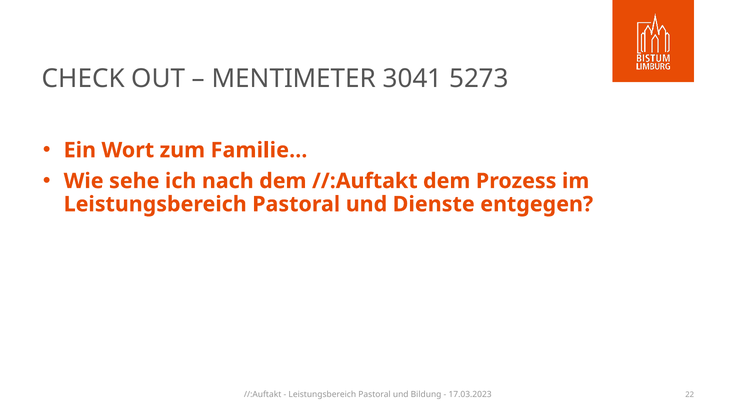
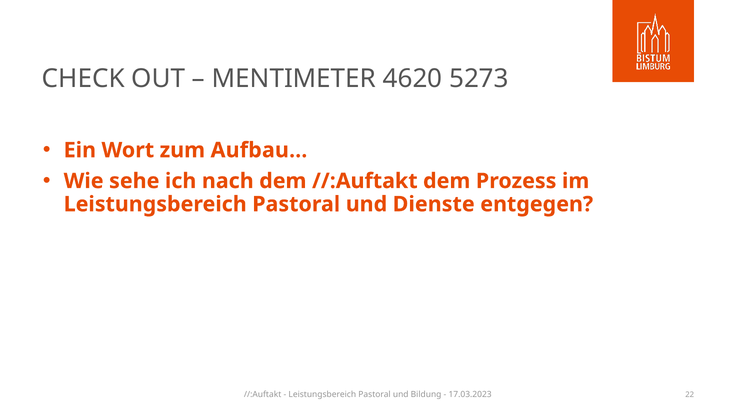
3041: 3041 -> 4620 (413, 79)
Familie…: Familie… -> Aufbau… (259, 150)
